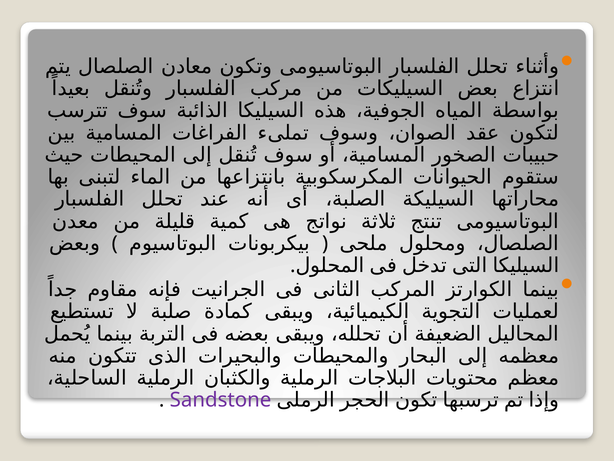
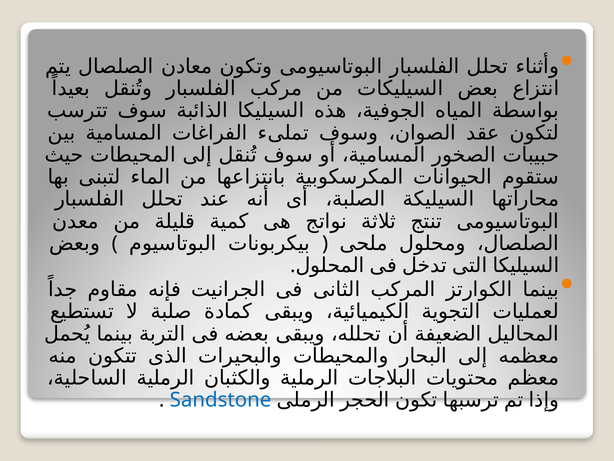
Sandstone colour: purple -> blue (221, 400)
